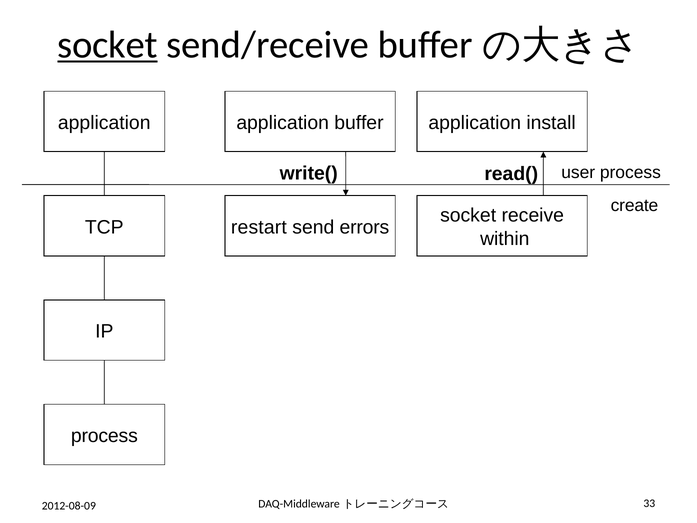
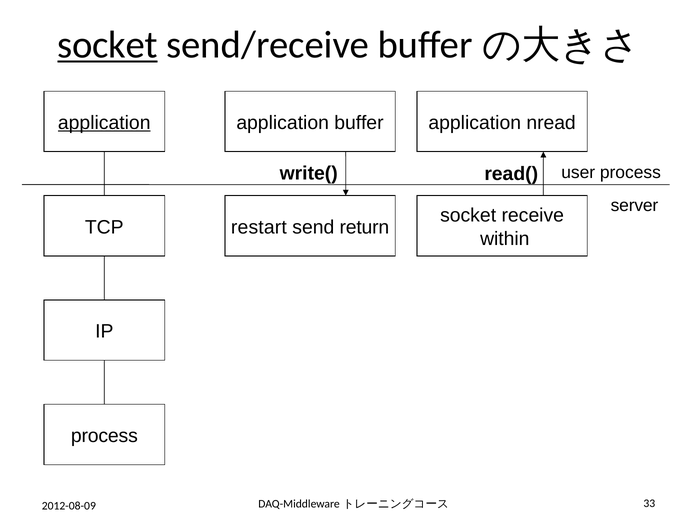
application underline: none -> present (104, 123)
install: install -> nread (551, 123)
create: create -> server (634, 205)
errors: errors -> return (364, 227)
